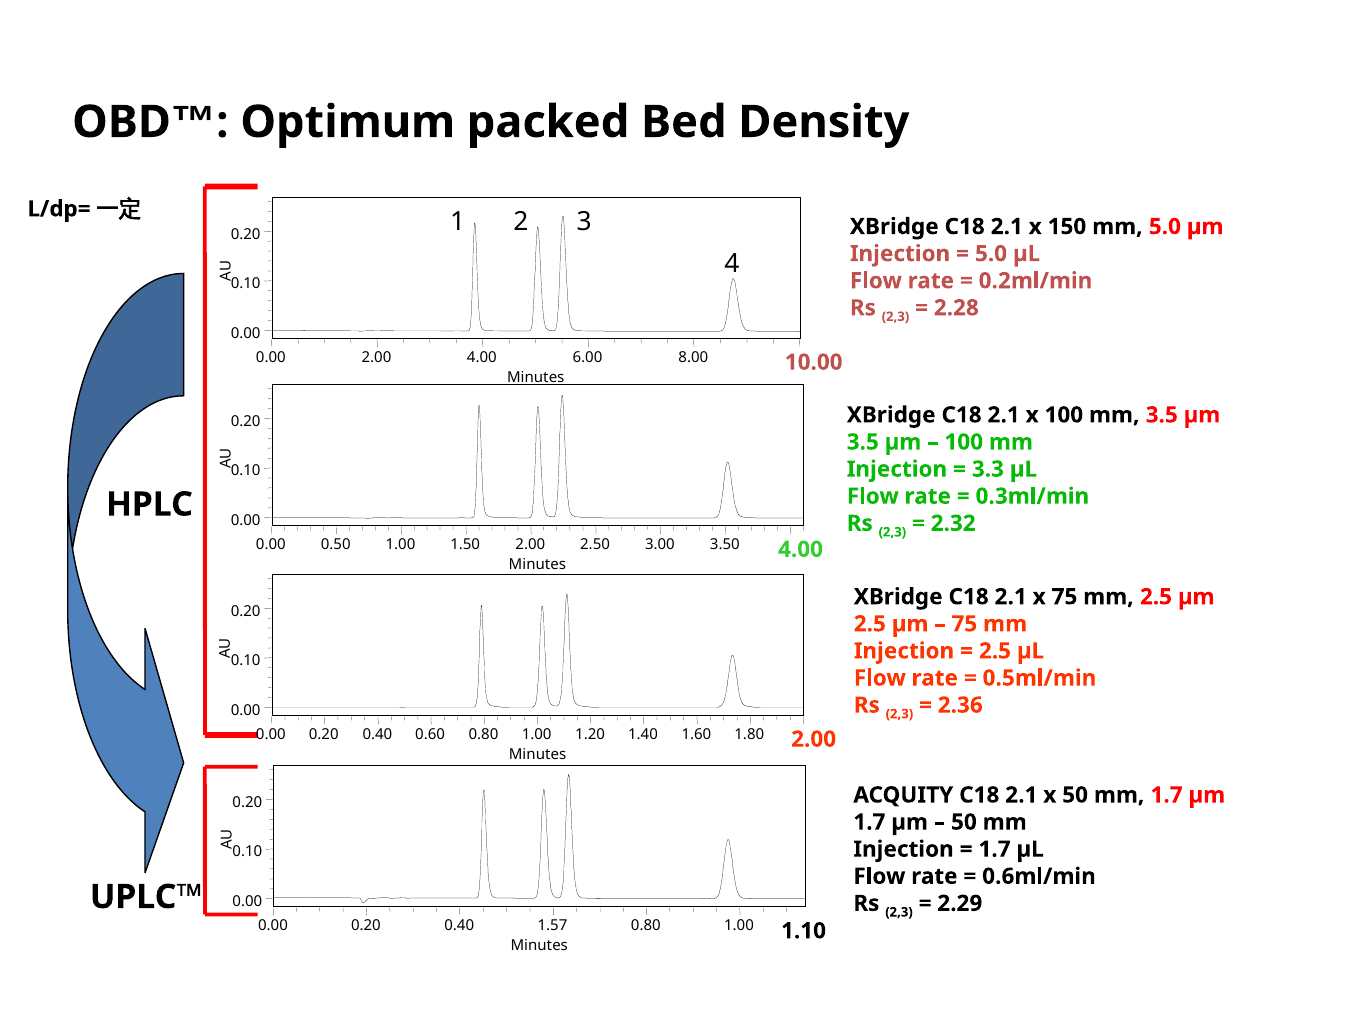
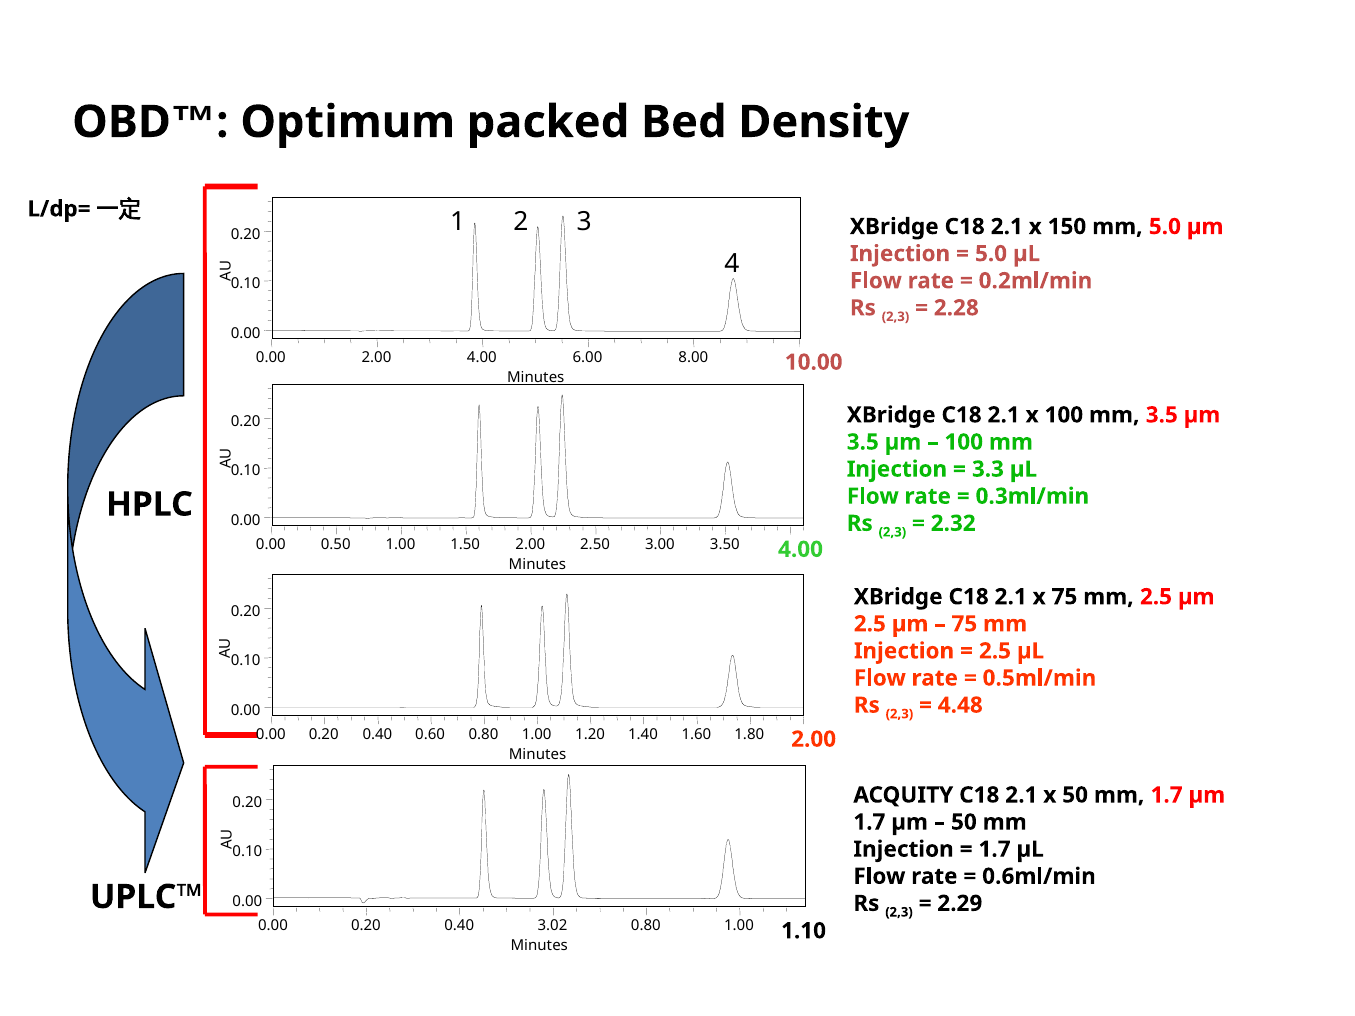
2.36: 2.36 -> 4.48 (960, 705)
1.57: 1.57 -> 3.02 (552, 926)
